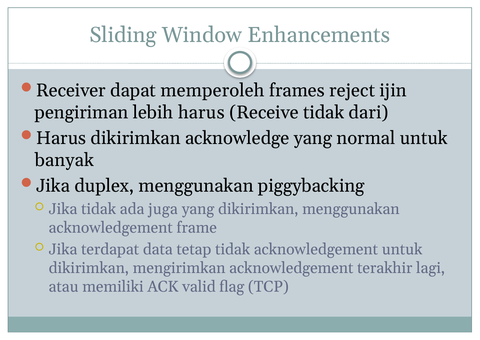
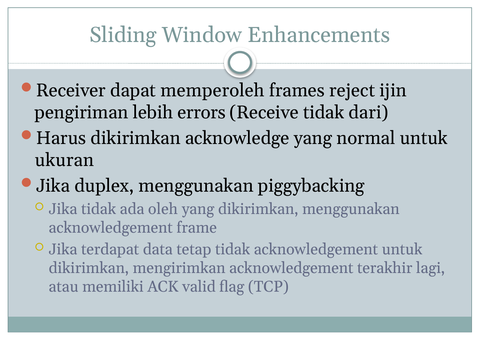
lebih harus: harus -> errors (201, 112)
banyak: banyak -> ukuran (64, 160)
juga: juga -> oleh (163, 209)
